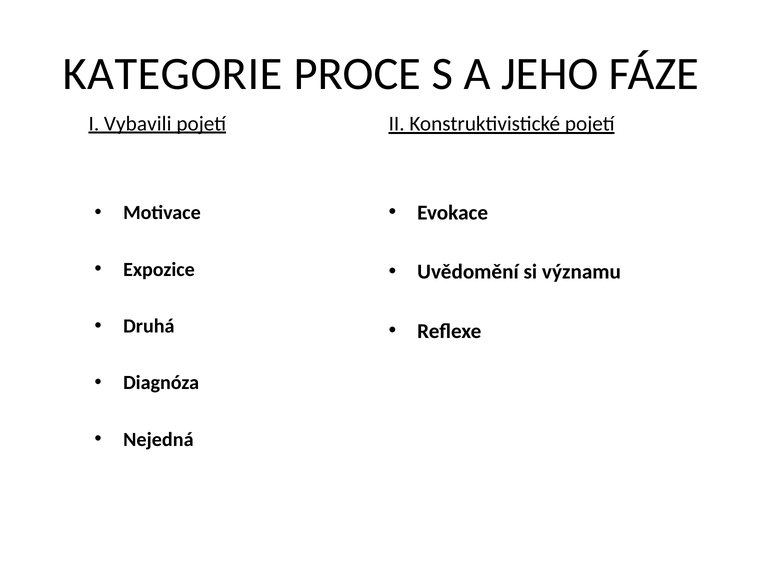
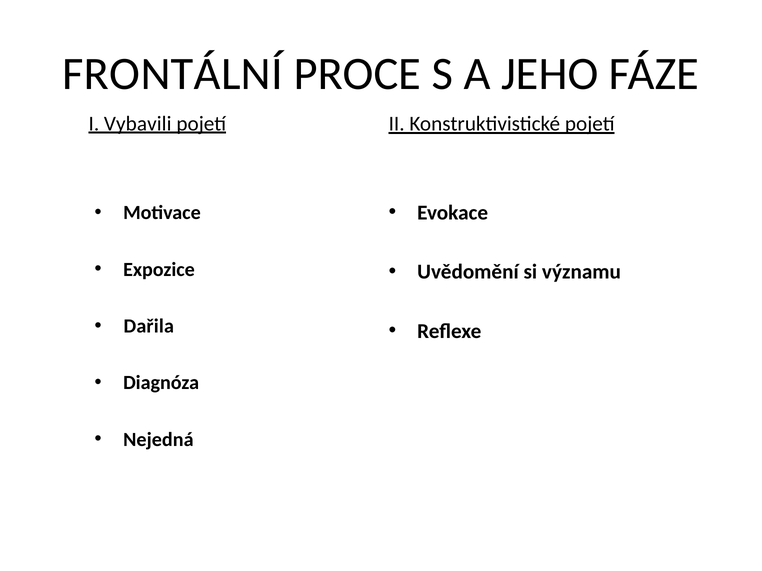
KATEGORIE: KATEGORIE -> FRONTÁLNÍ (173, 74)
Druhá: Druhá -> Dařila (149, 326)
